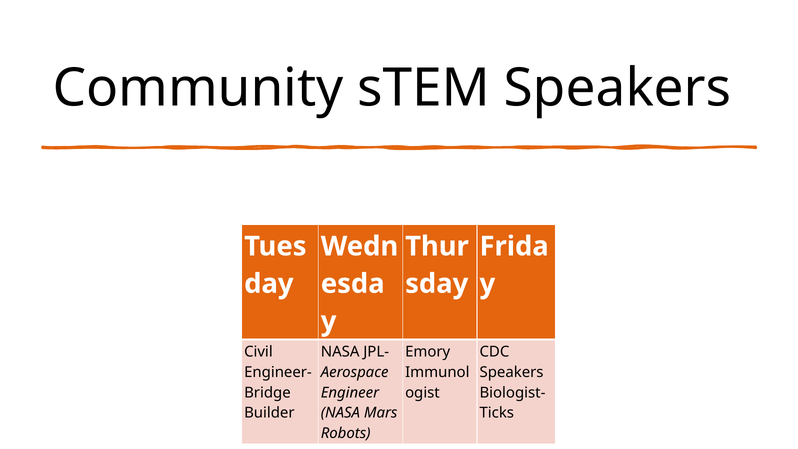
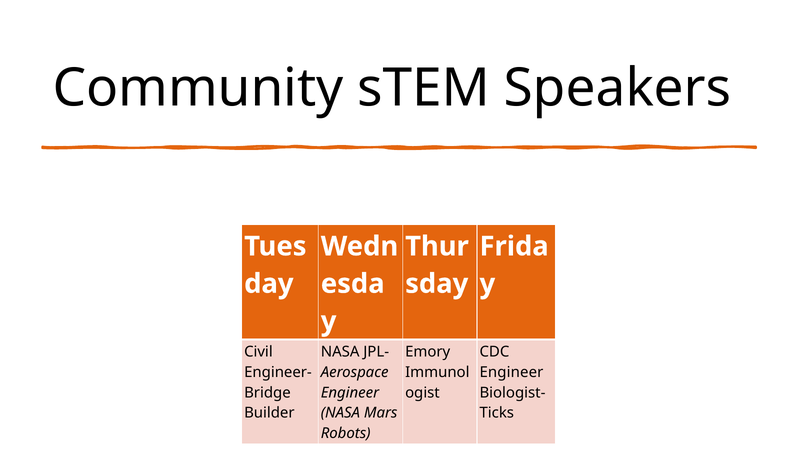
Speakers: Speakers -> Engineer (511, 372)
